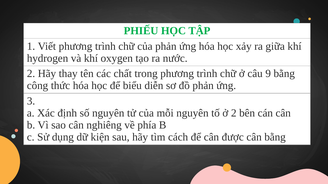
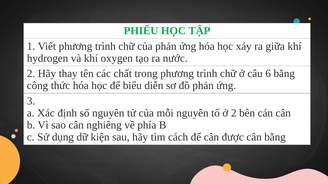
9: 9 -> 6 (268, 74)
